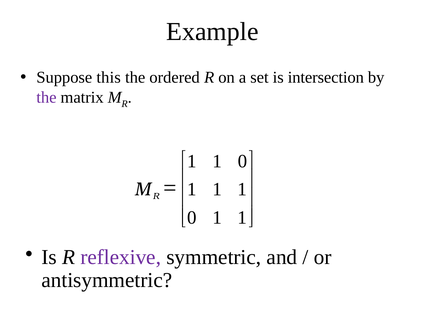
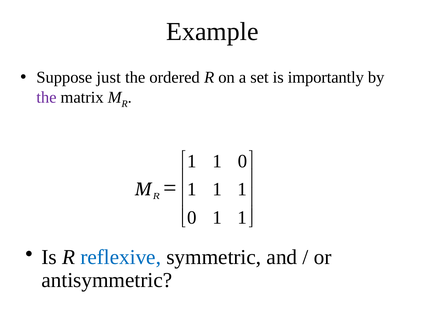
this: this -> just (109, 78)
intersection: intersection -> importantly (326, 78)
reflexive colour: purple -> blue (121, 258)
